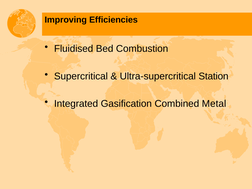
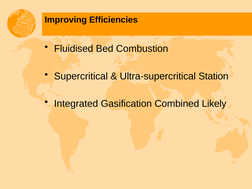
Metal: Metal -> Likely (214, 104)
